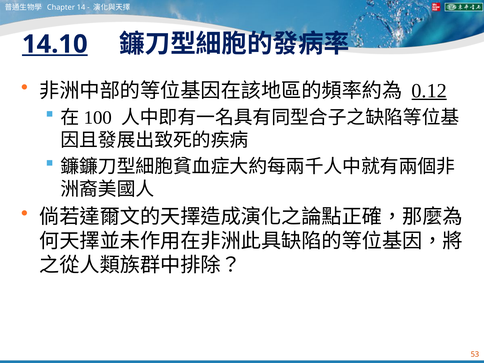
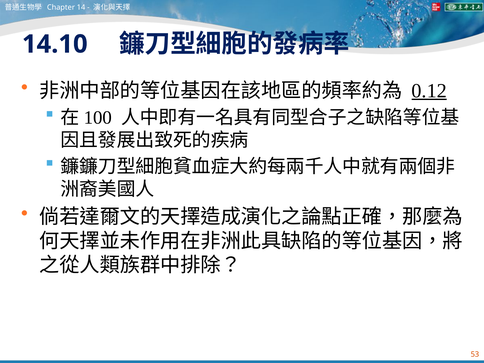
14.10 underline: present -> none (55, 44)
